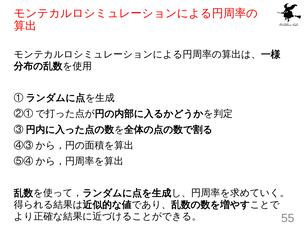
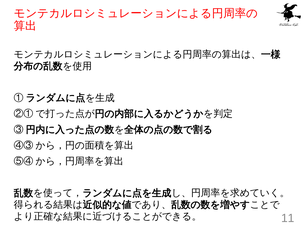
55: 55 -> 11 (288, 218)
